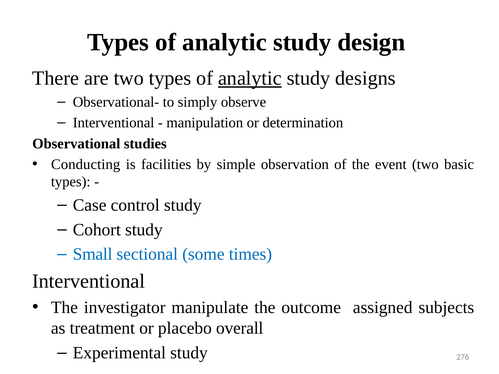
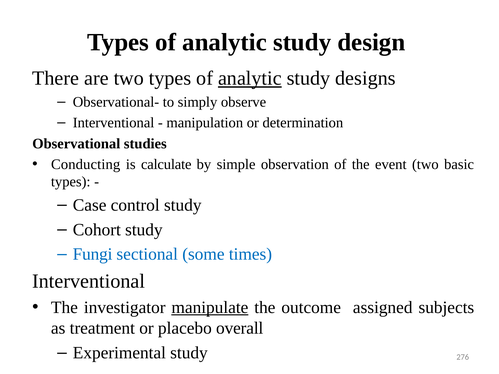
facilities: facilities -> calculate (166, 164)
Small: Small -> Fungi (93, 254)
manipulate underline: none -> present (210, 308)
